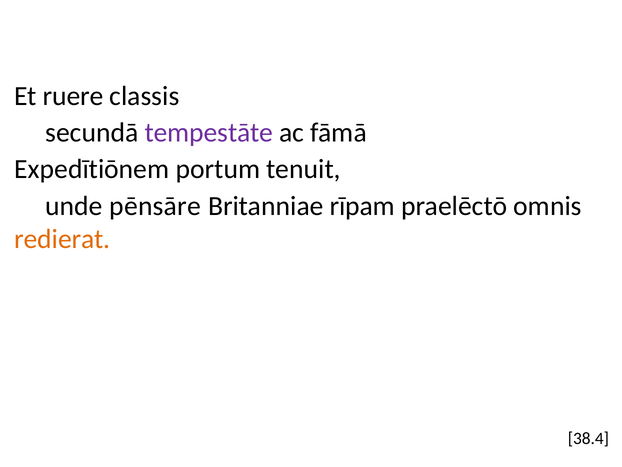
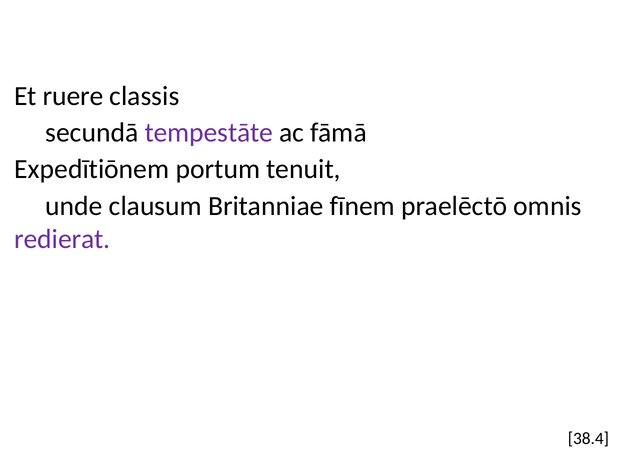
pēnsāre: pēnsāre -> clausum (155, 206)
rīpam: rīpam -> fīnem (362, 206)
redierat colour: orange -> purple (62, 239)
